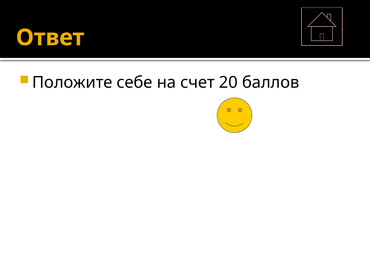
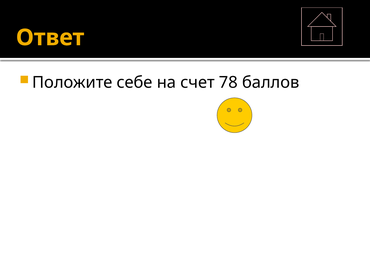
20: 20 -> 78 (228, 83)
